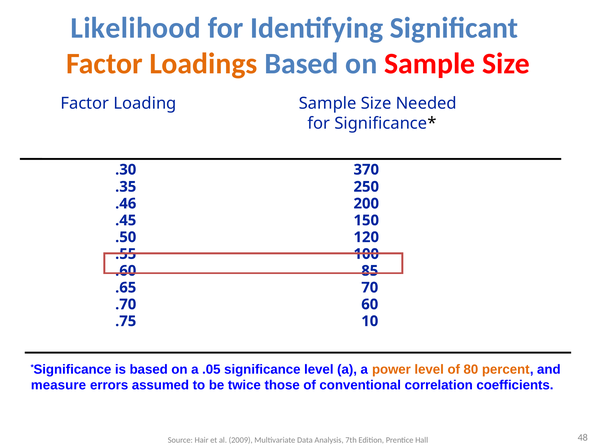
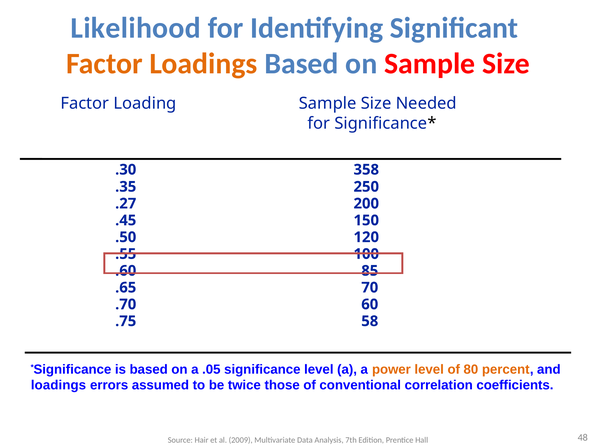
370: 370 -> 358 (366, 170)
.46: .46 -> .27 (126, 204)
10: 10 -> 58 (370, 321)
measure: measure -> loadings (58, 385)
